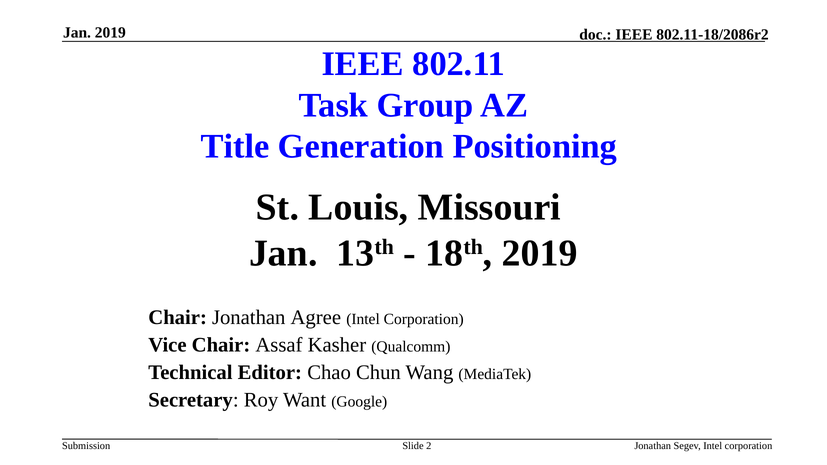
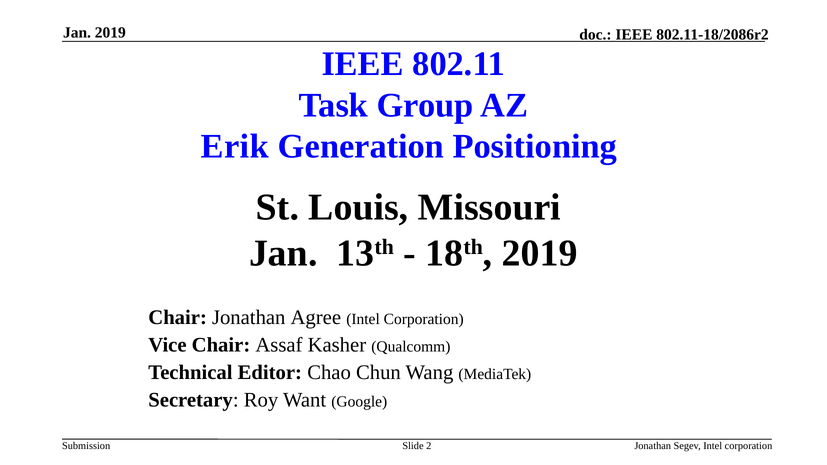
Title: Title -> Erik (235, 147)
